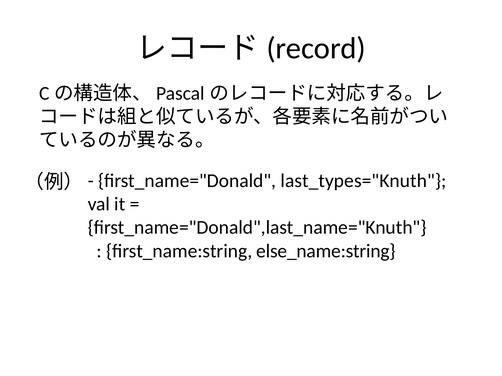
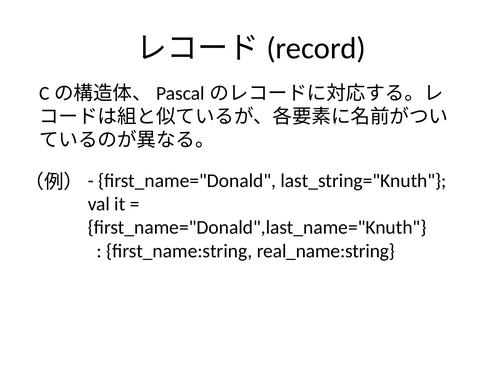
last_types="Knuth: last_types="Knuth -> last_string="Knuth (364, 181)
else_name:string: else_name:string -> real_name:string (326, 251)
